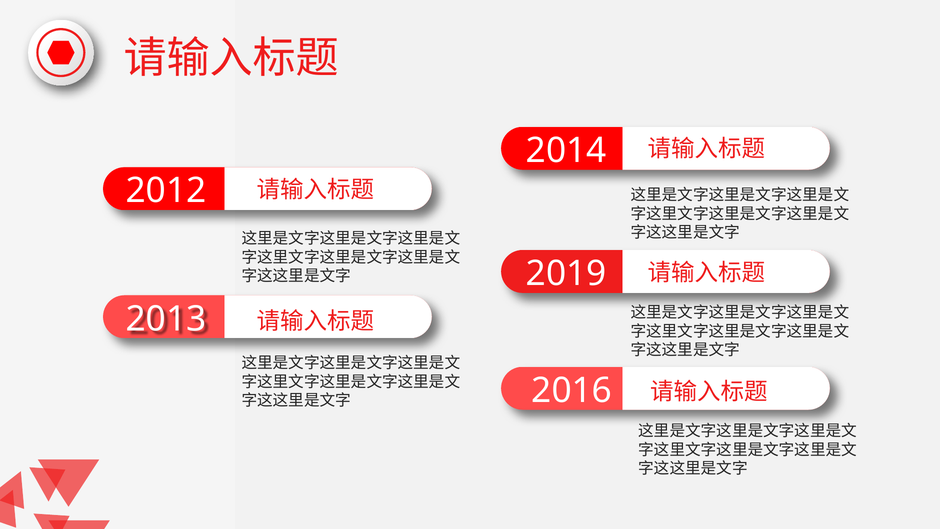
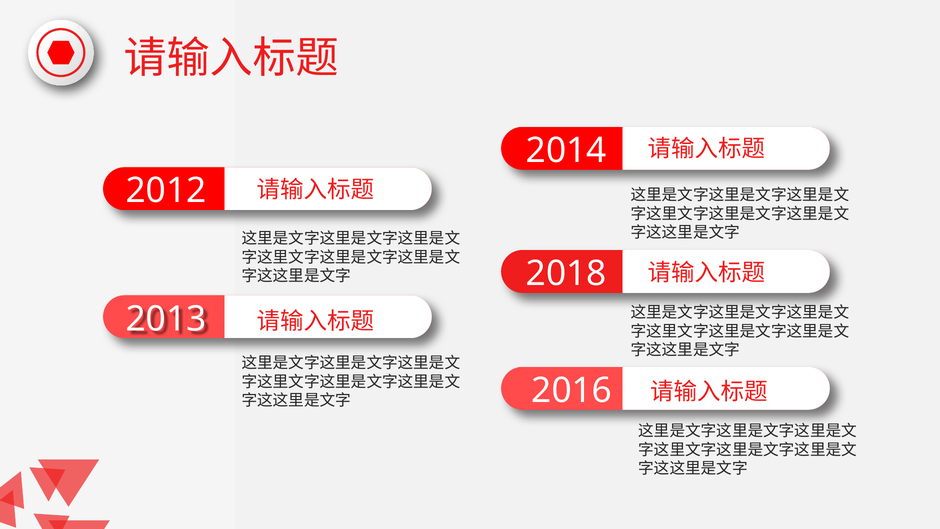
2019: 2019 -> 2018 (566, 273)
